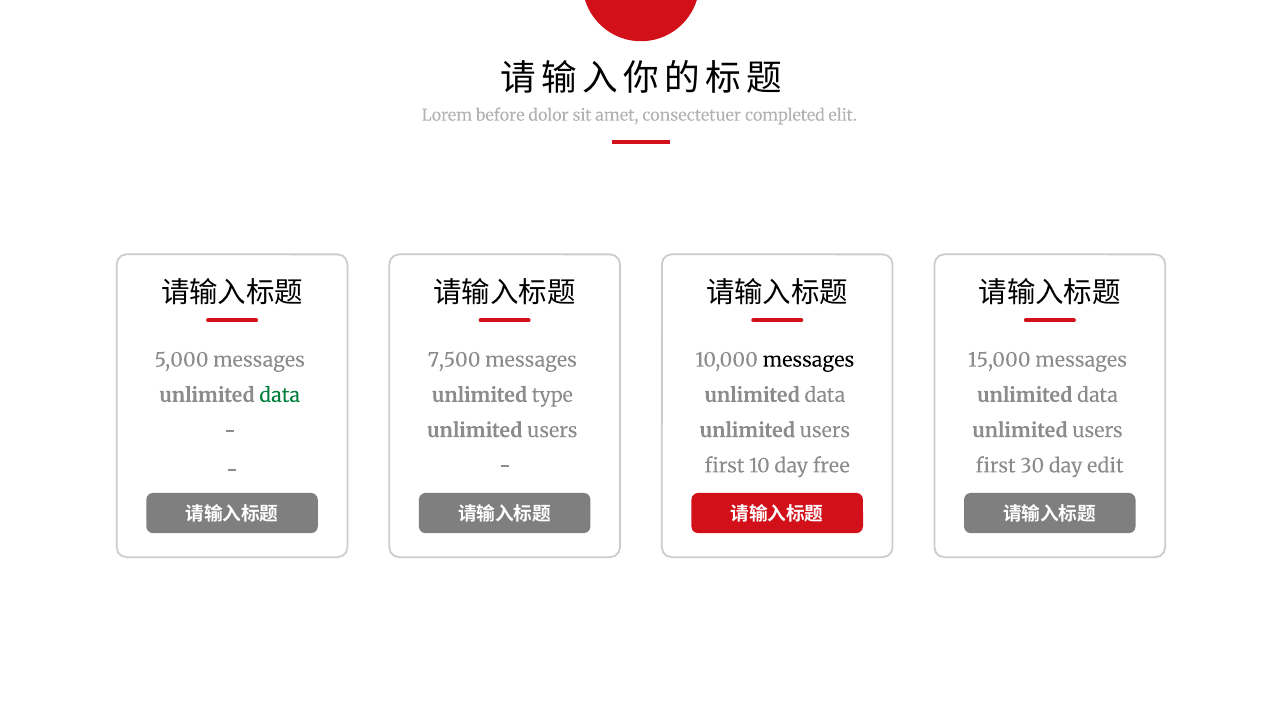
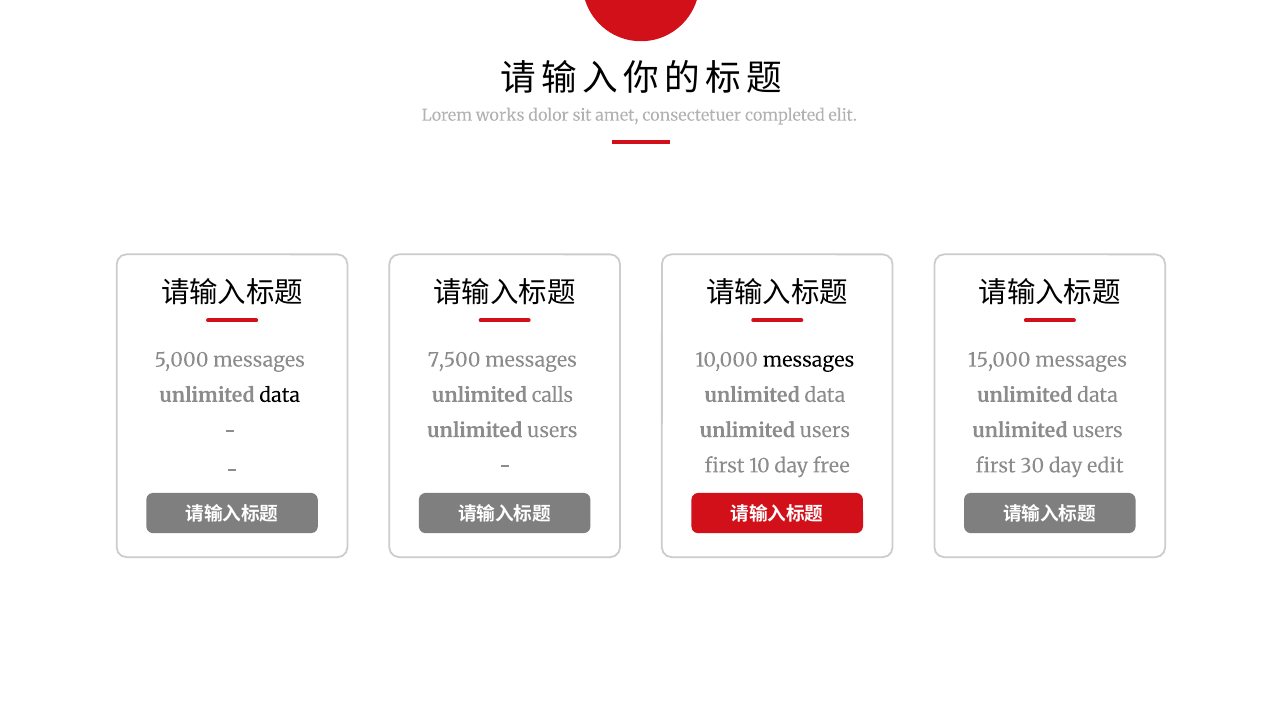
before: before -> works (500, 115)
data colour: green -> black (280, 396)
type: type -> calls (552, 396)
